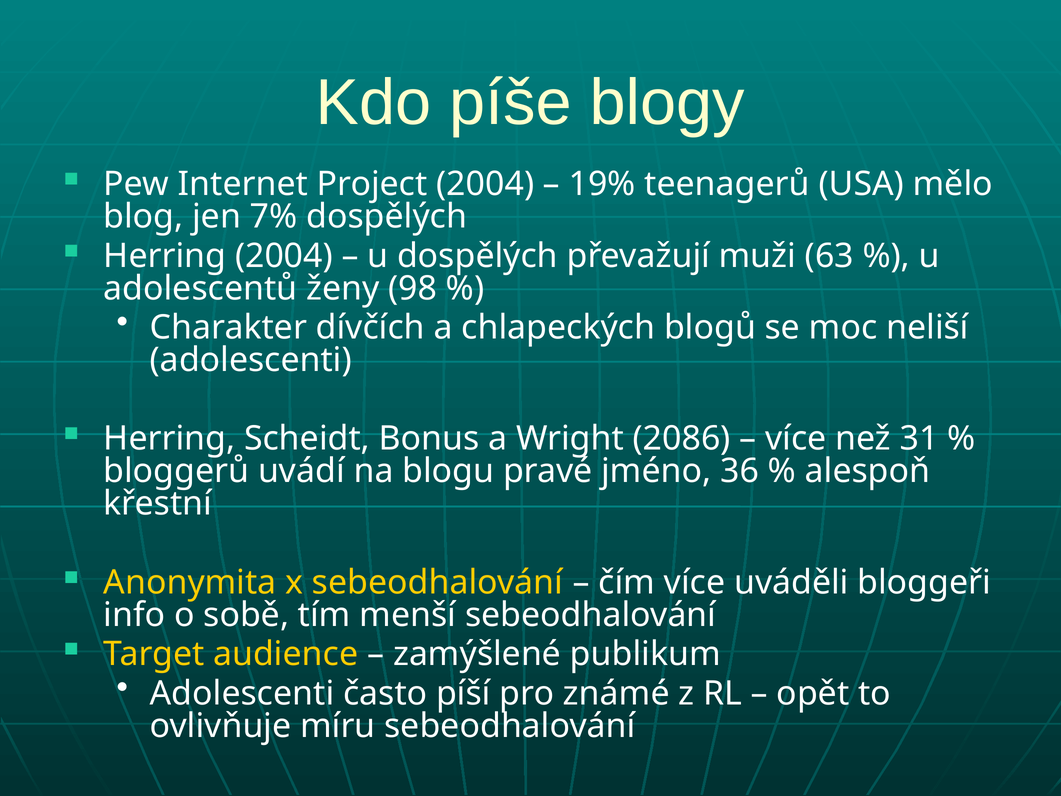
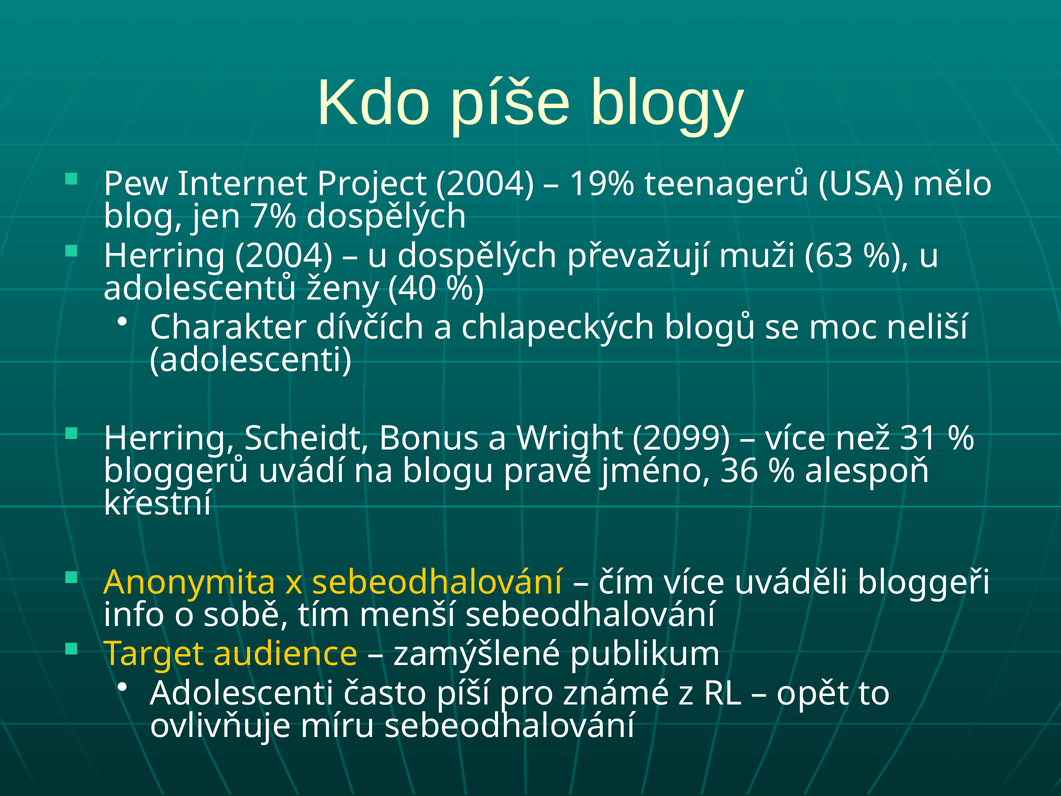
98: 98 -> 40 (413, 288)
2086: 2086 -> 2099 (682, 439)
